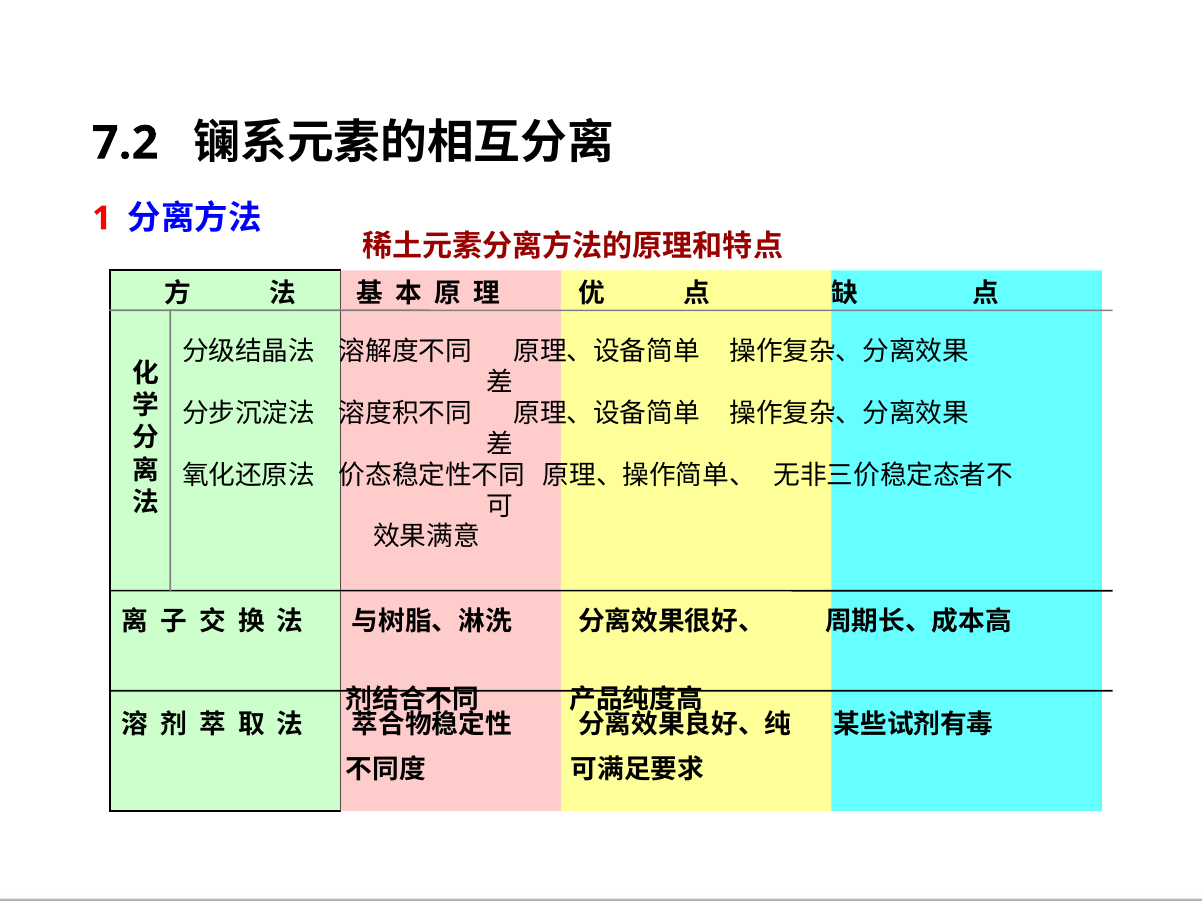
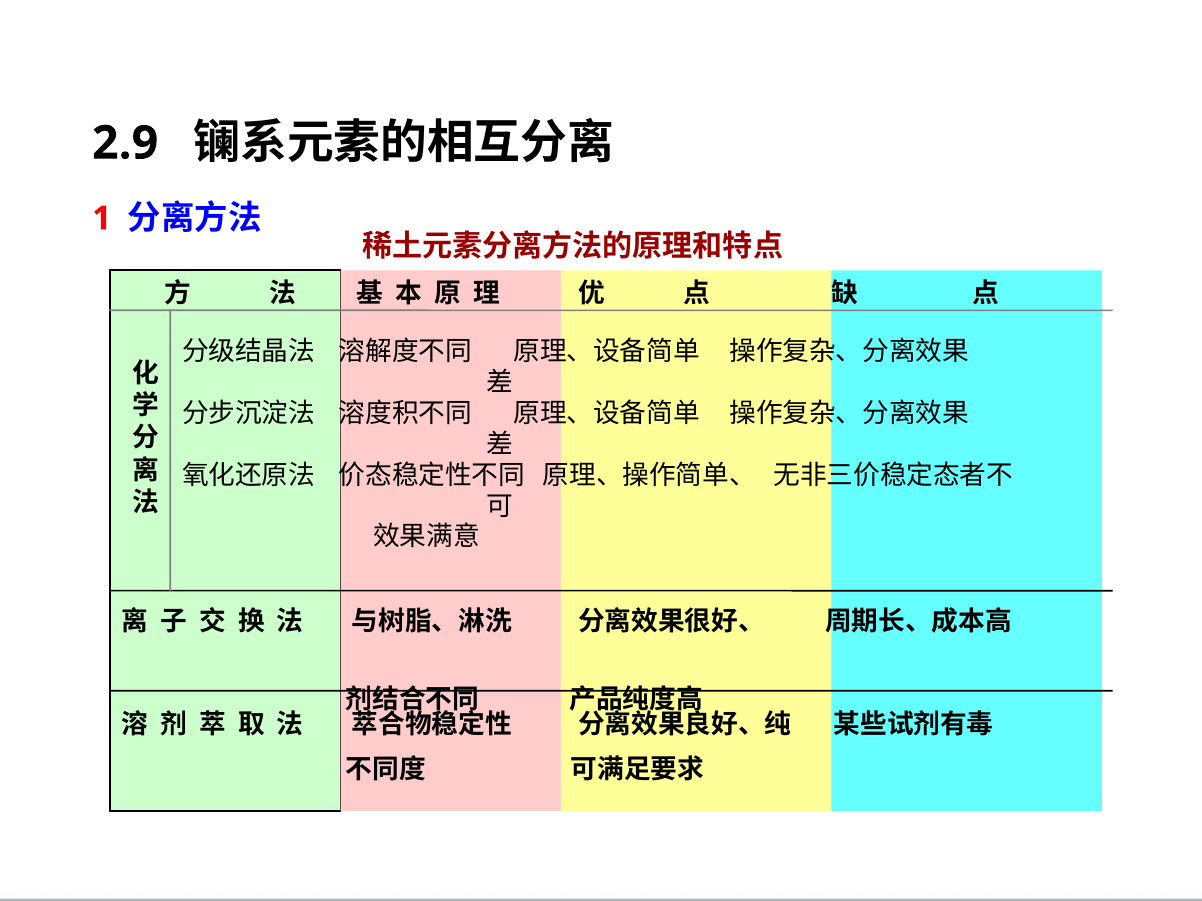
7.2: 7.2 -> 2.9 (125, 143)
